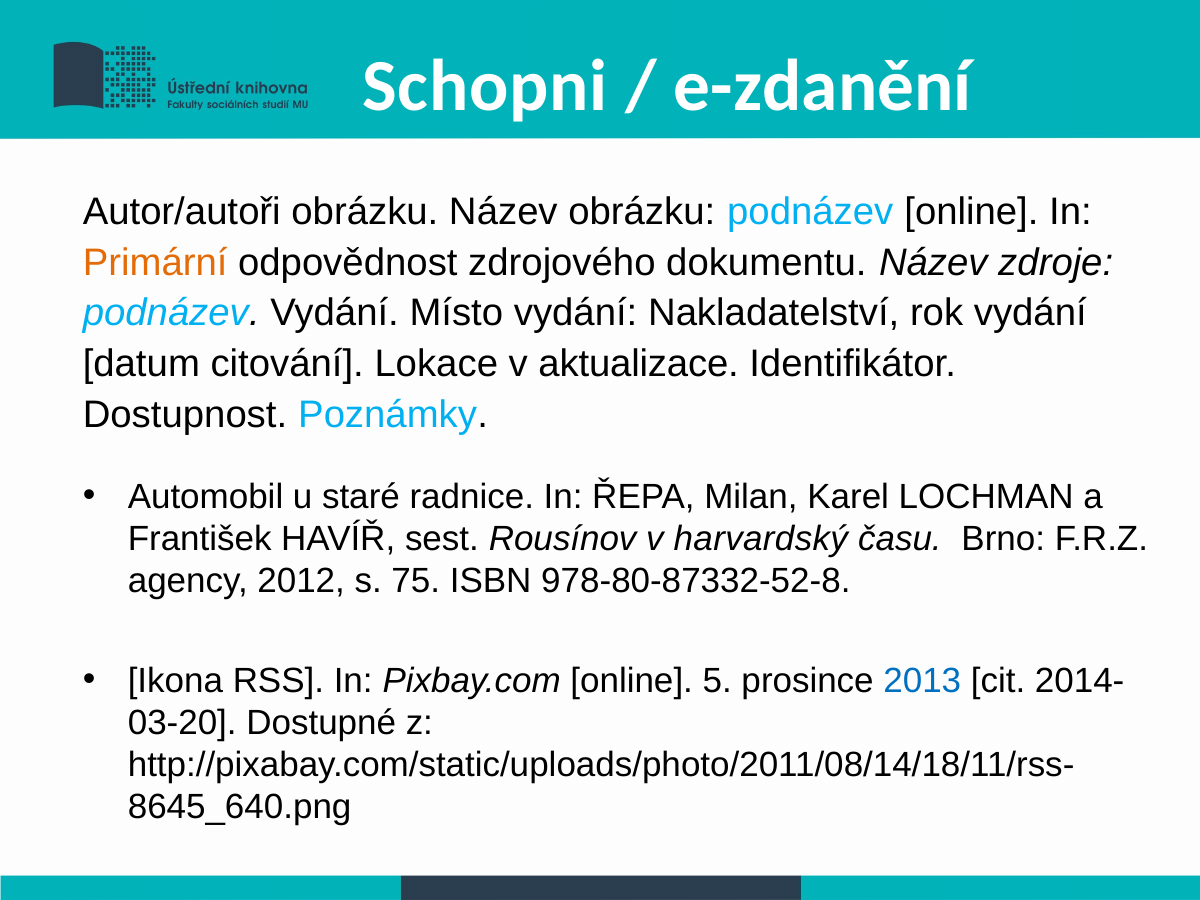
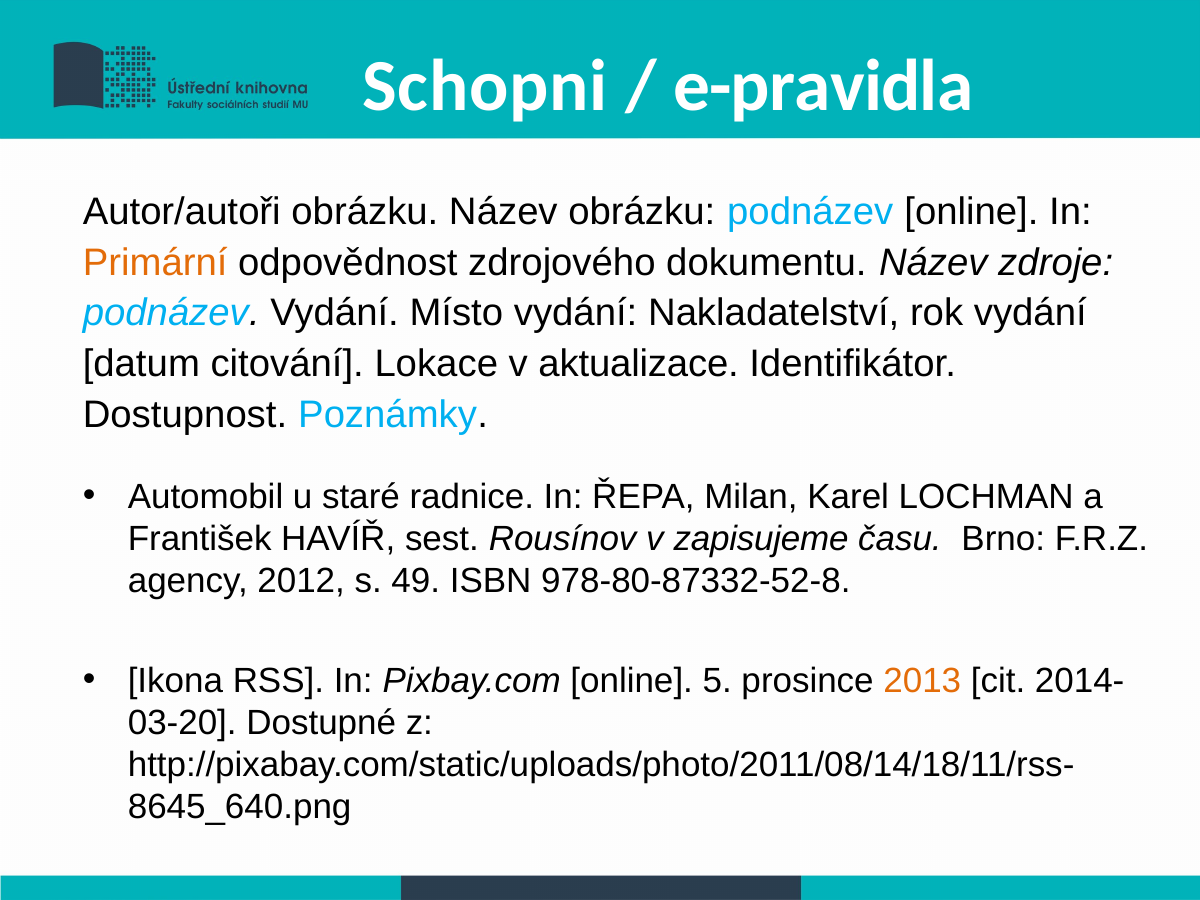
e-zdanění: e-zdanění -> e-pravidla (823, 87)
harvardský: harvardský -> zapisujeme (761, 539)
75: 75 -> 49 (416, 581)
2013 colour: blue -> orange (922, 681)
